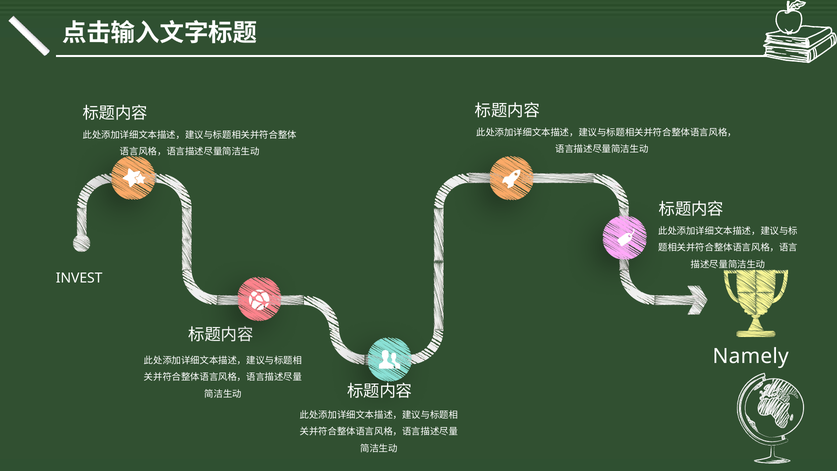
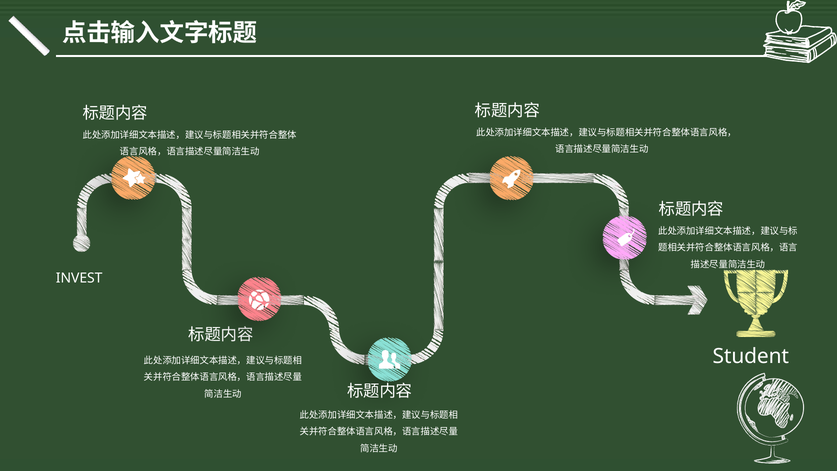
Namely: Namely -> Student (751, 356)
